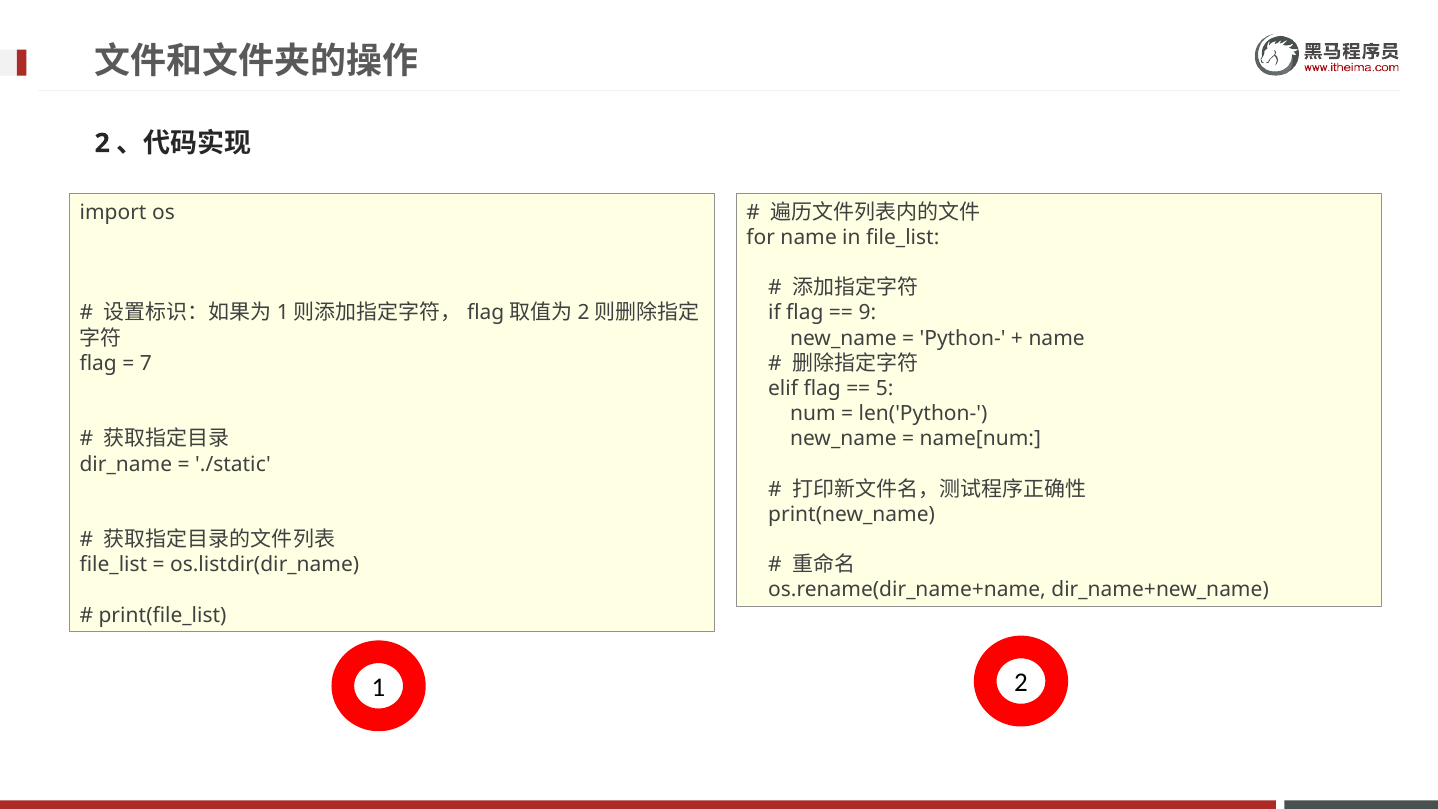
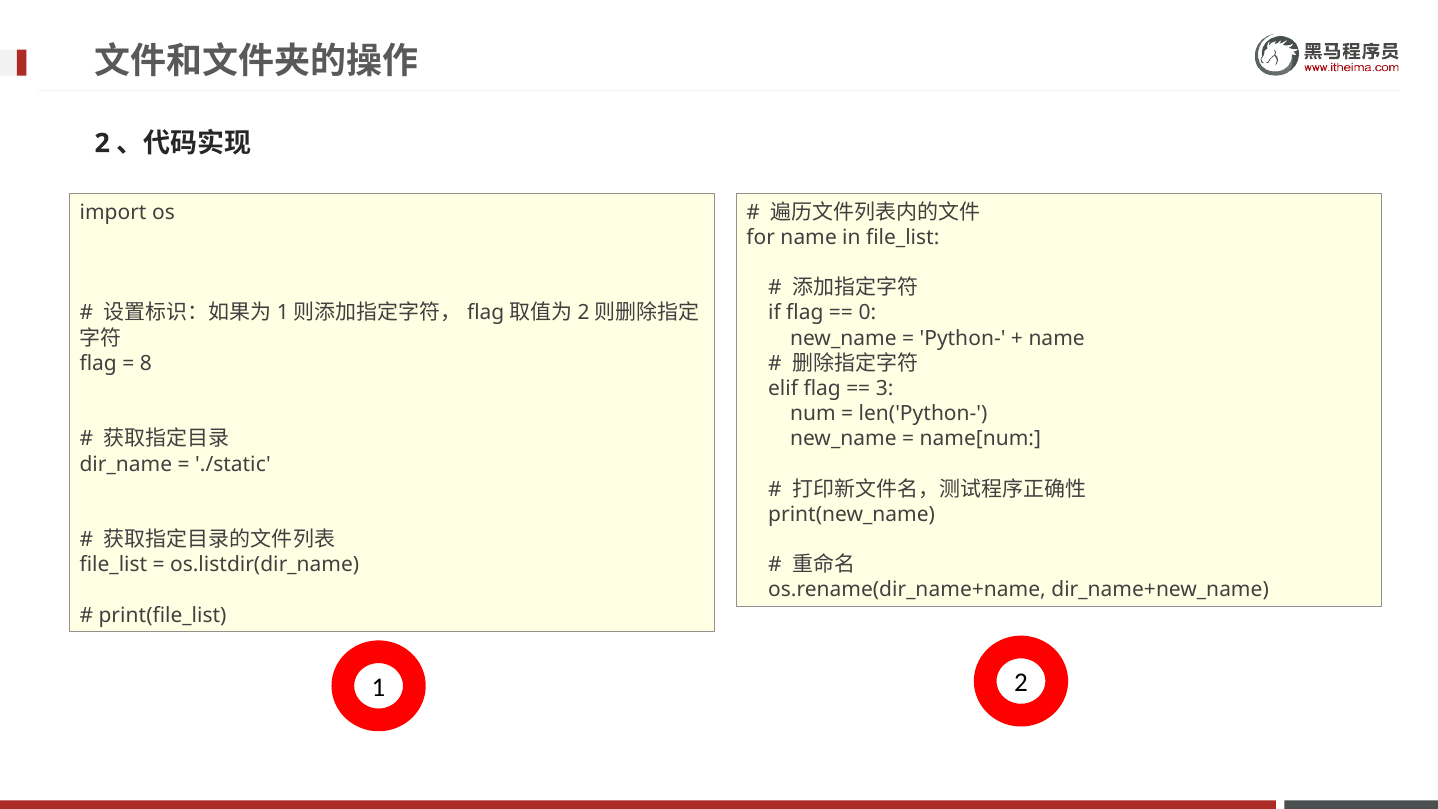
9: 9 -> 0 (867, 313)
7: 7 -> 8 (146, 363)
5: 5 -> 3 (885, 389)
